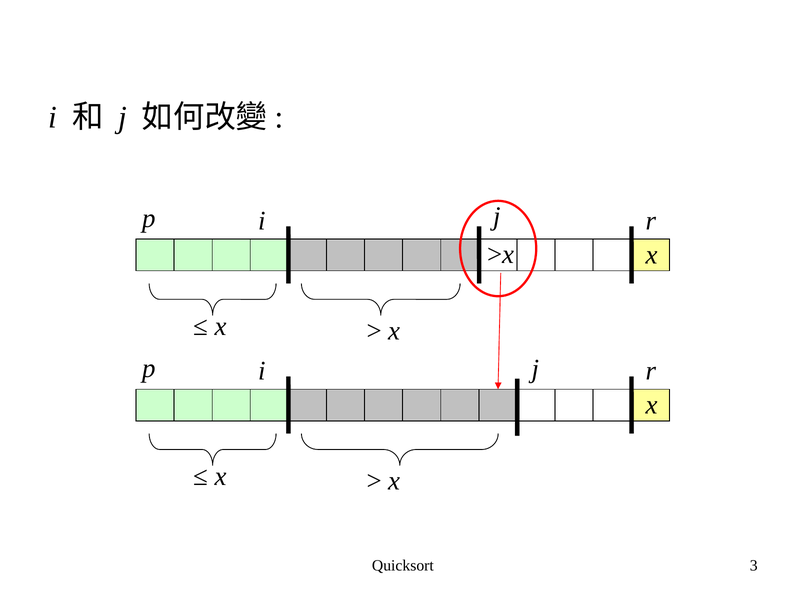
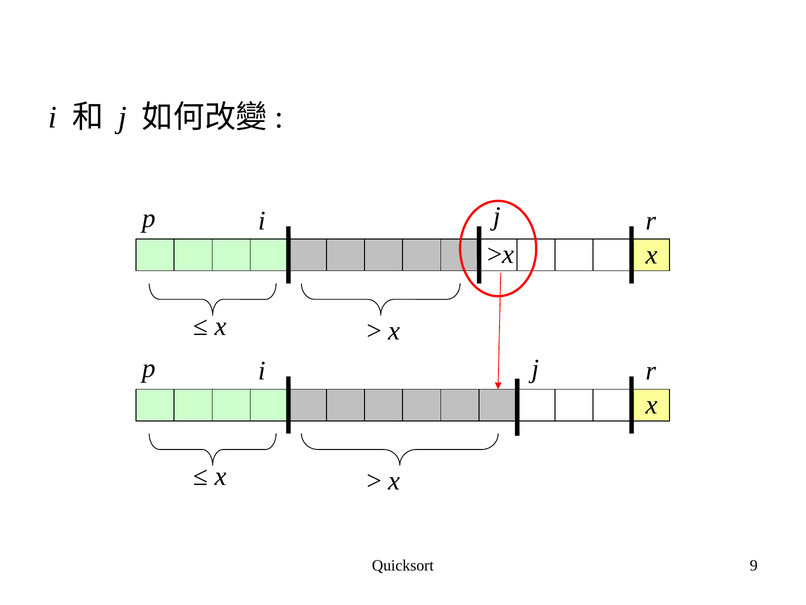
3: 3 -> 9 (754, 565)
